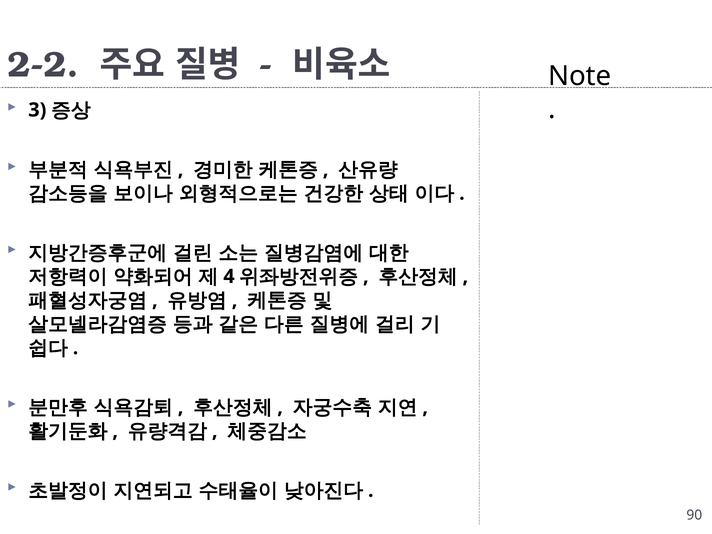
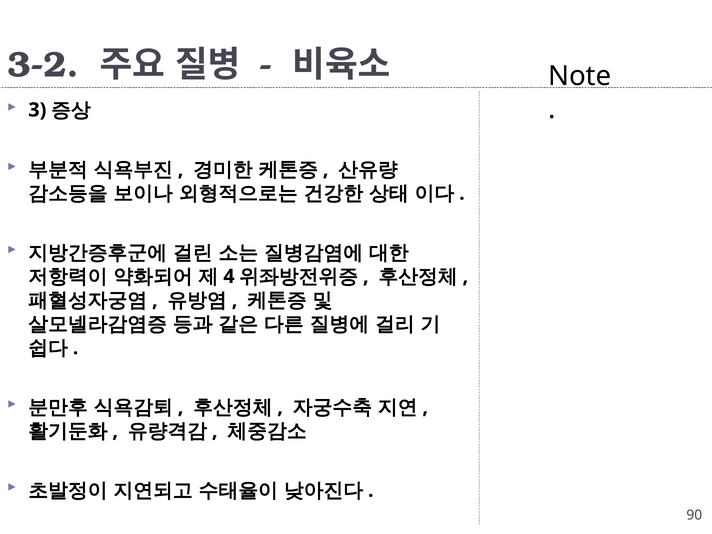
2-2: 2-2 -> 3-2 (43, 65)
